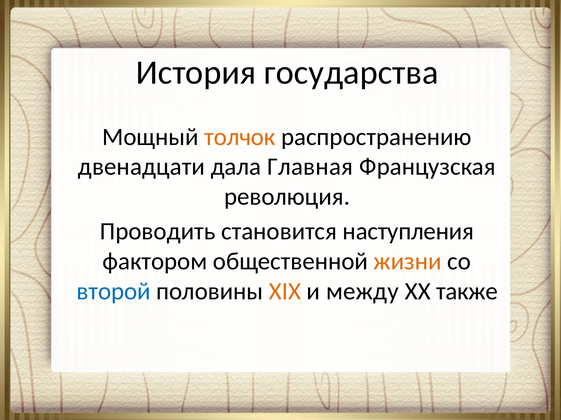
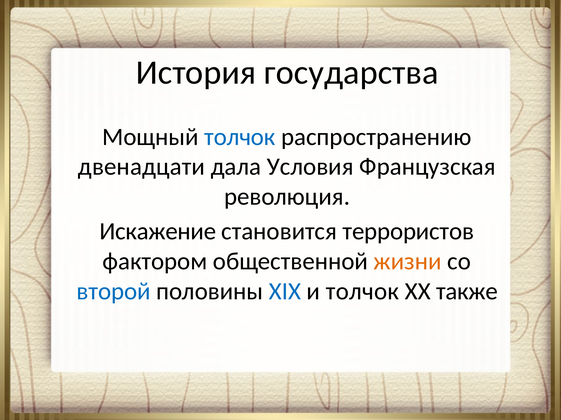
толчок colour: orange -> blue (240, 137)
Главная: Главная -> Условия (310, 167)
Проводить: Проводить -> Искажение (158, 232)
наступления: наступления -> террористов (408, 232)
XIX colour: orange -> blue (285, 292)
и между: между -> толчок (362, 292)
